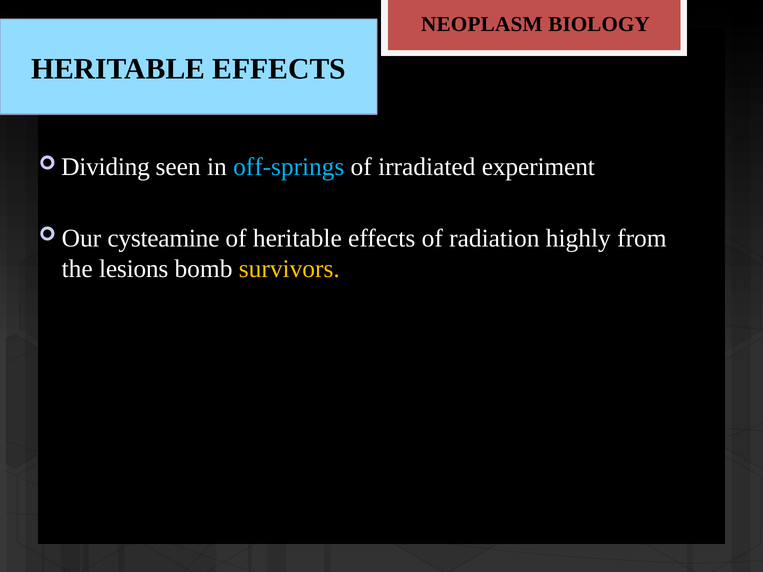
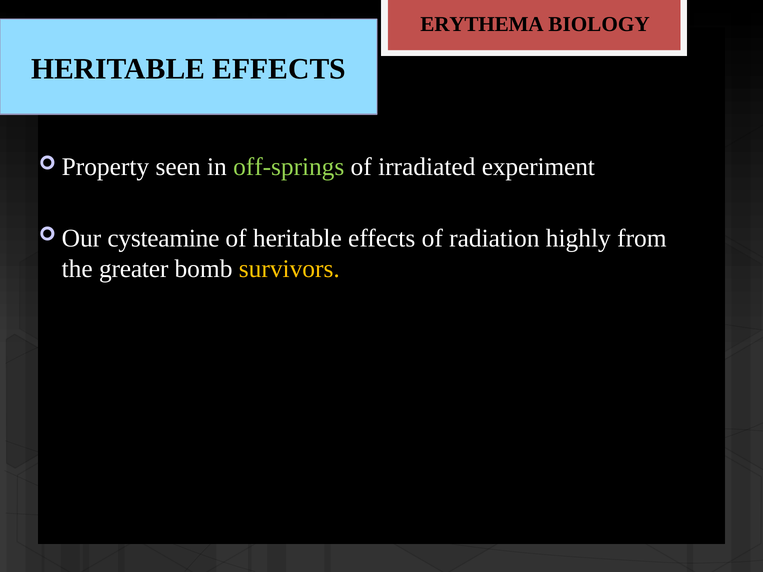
NEOPLASM: NEOPLASM -> ERYTHEMA (482, 24)
Dividing: Dividing -> Property (105, 167)
off-springs colour: light blue -> light green (289, 167)
lesions: lesions -> greater (134, 269)
